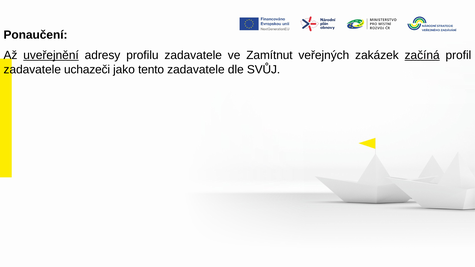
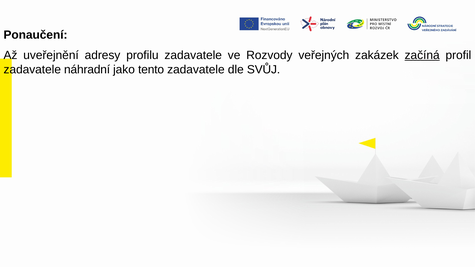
uveřejnění underline: present -> none (51, 55)
Zamítnut: Zamítnut -> Rozvody (269, 55)
uchazeči: uchazeči -> náhradní (87, 70)
